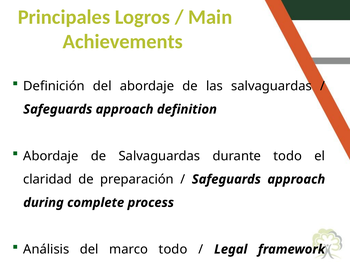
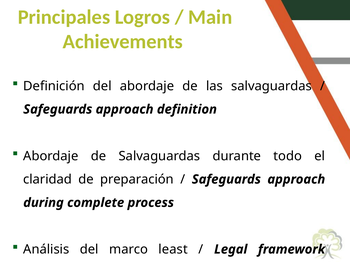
marco todo: todo -> least (173, 250)
